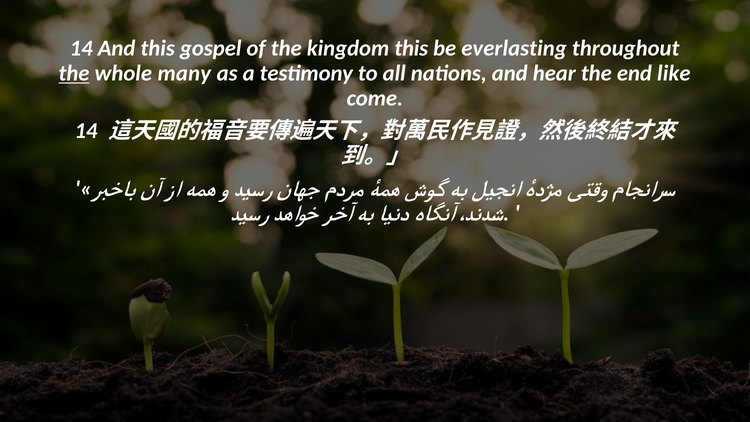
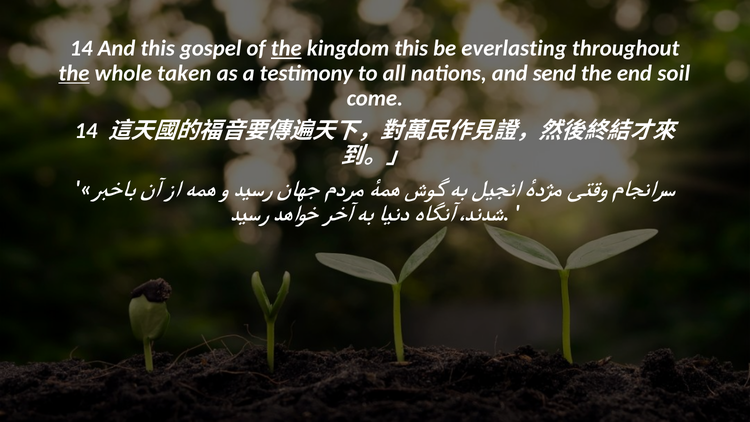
the underline: none -> present (286, 48)
many: many -> taken (184, 73)
hear: hear -> send (554, 73)
like: like -> soil (674, 73)
